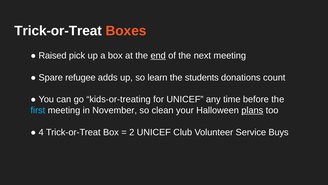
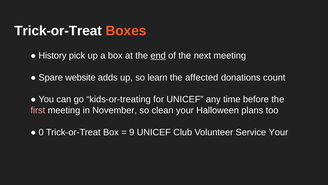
Raised: Raised -> History (52, 55)
refugee: refugee -> website (80, 77)
students: students -> affected (202, 77)
first colour: light blue -> pink (38, 110)
plans underline: present -> none (252, 110)
4: 4 -> 0 (41, 132)
2: 2 -> 9 (132, 132)
Service Buys: Buys -> Your (278, 132)
